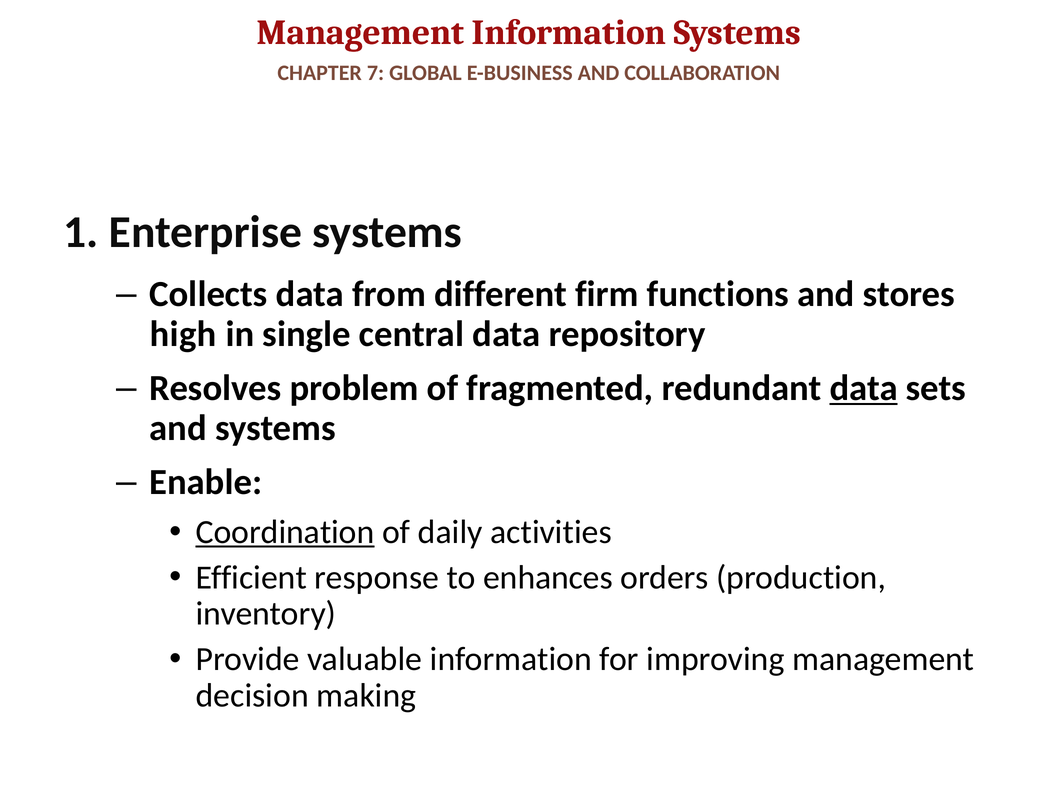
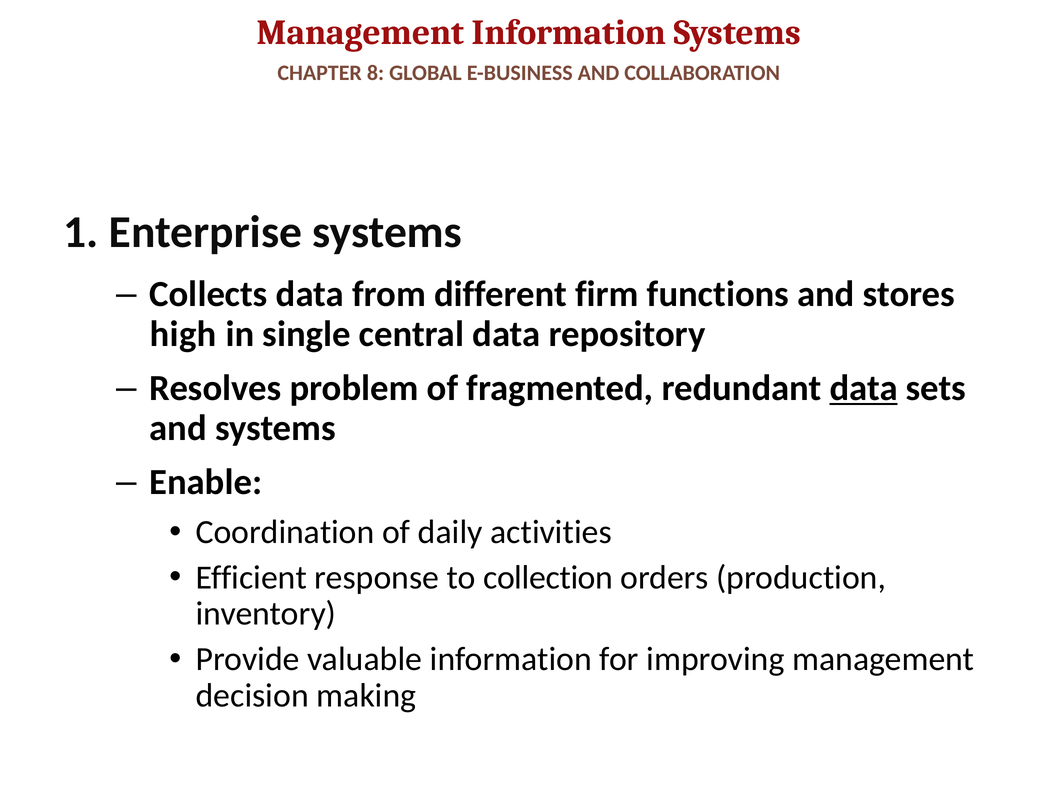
7: 7 -> 8 (376, 73)
Coordination underline: present -> none (285, 532)
enhances: enhances -> collection (548, 578)
